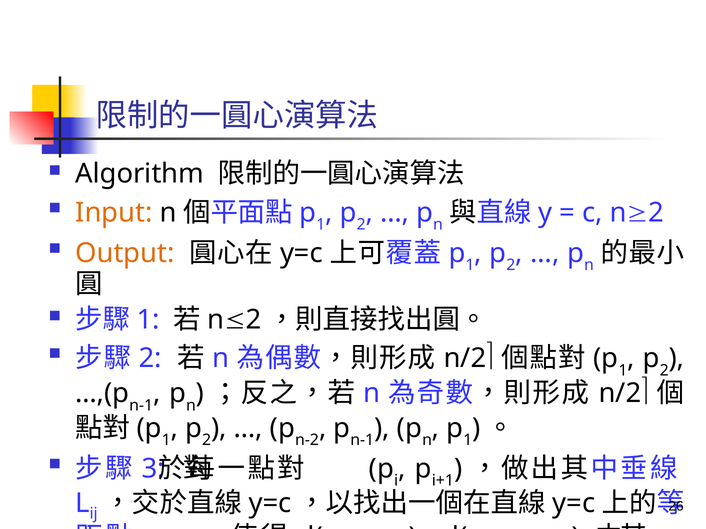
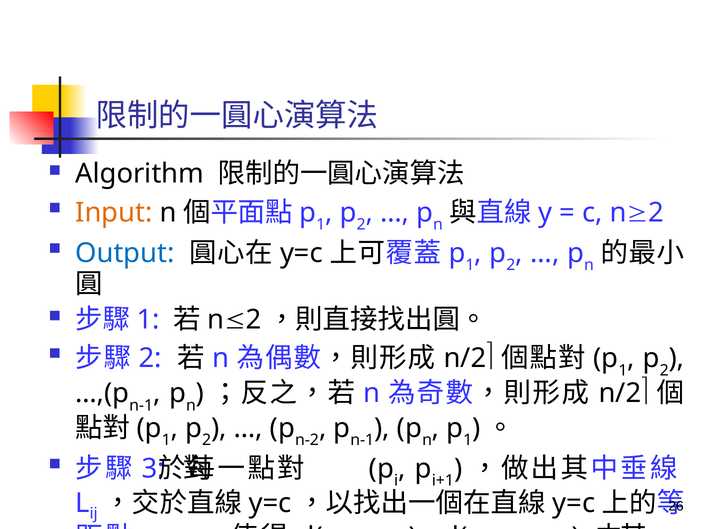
Output colour: orange -> blue (125, 253)
